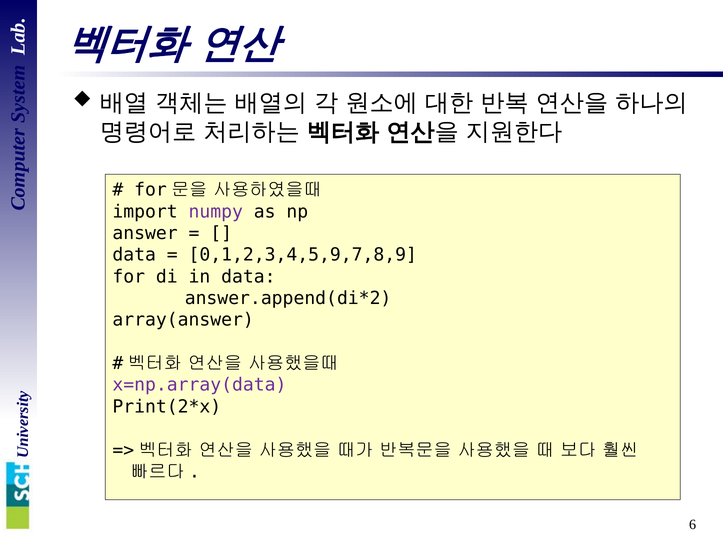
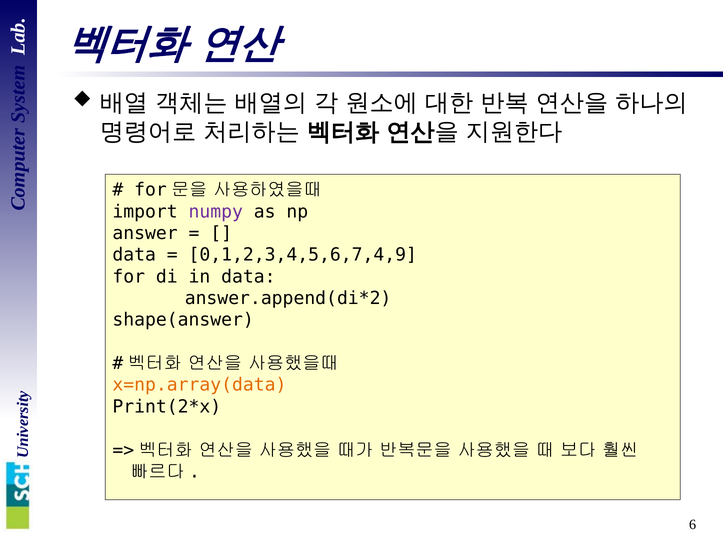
0,1,2,3,4,5,9,7,8,9: 0,1,2,3,4,5,9,7,8,9 -> 0,1,2,3,4,5,6,7,4,9 (303, 255)
array(answer: array(answer -> shape(answer (183, 320)
x=np.array(data colour: purple -> orange (199, 385)
